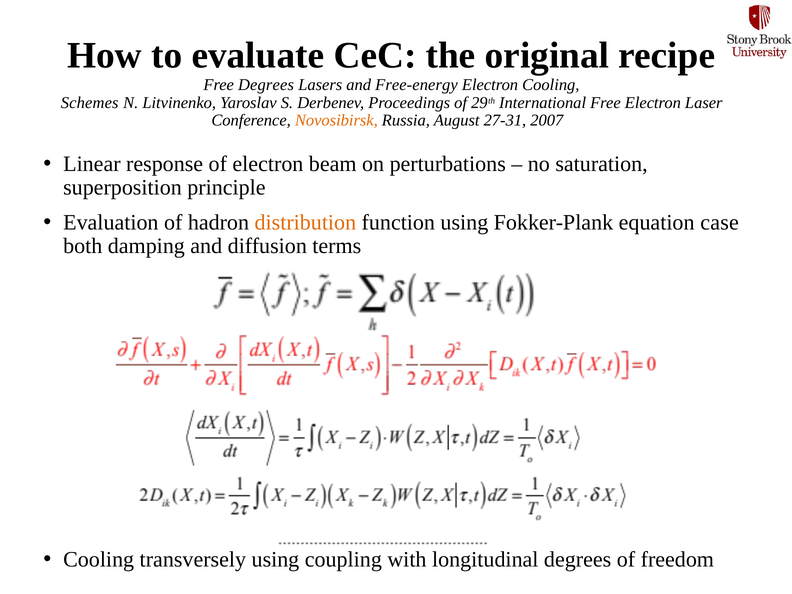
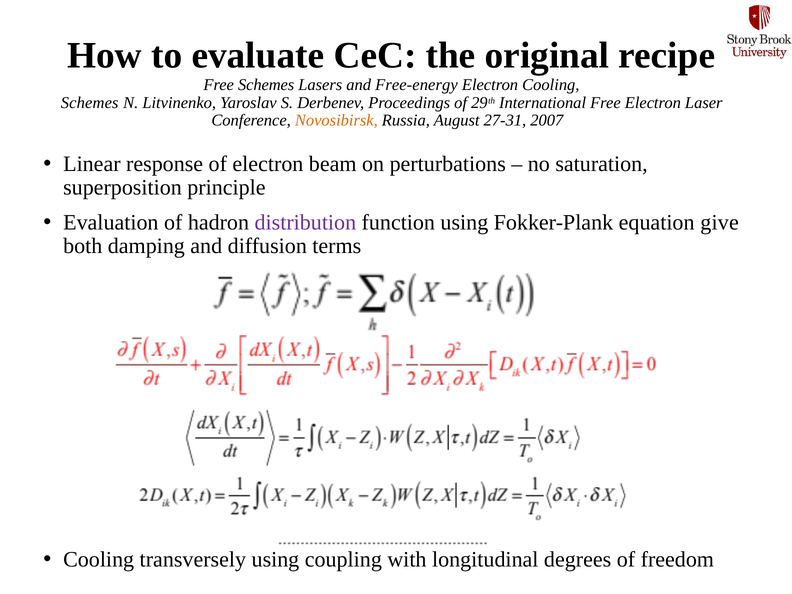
Free Degrees: Degrees -> Schemes (266, 85)
distribution colour: orange -> purple (305, 222)
case: case -> give (720, 222)
